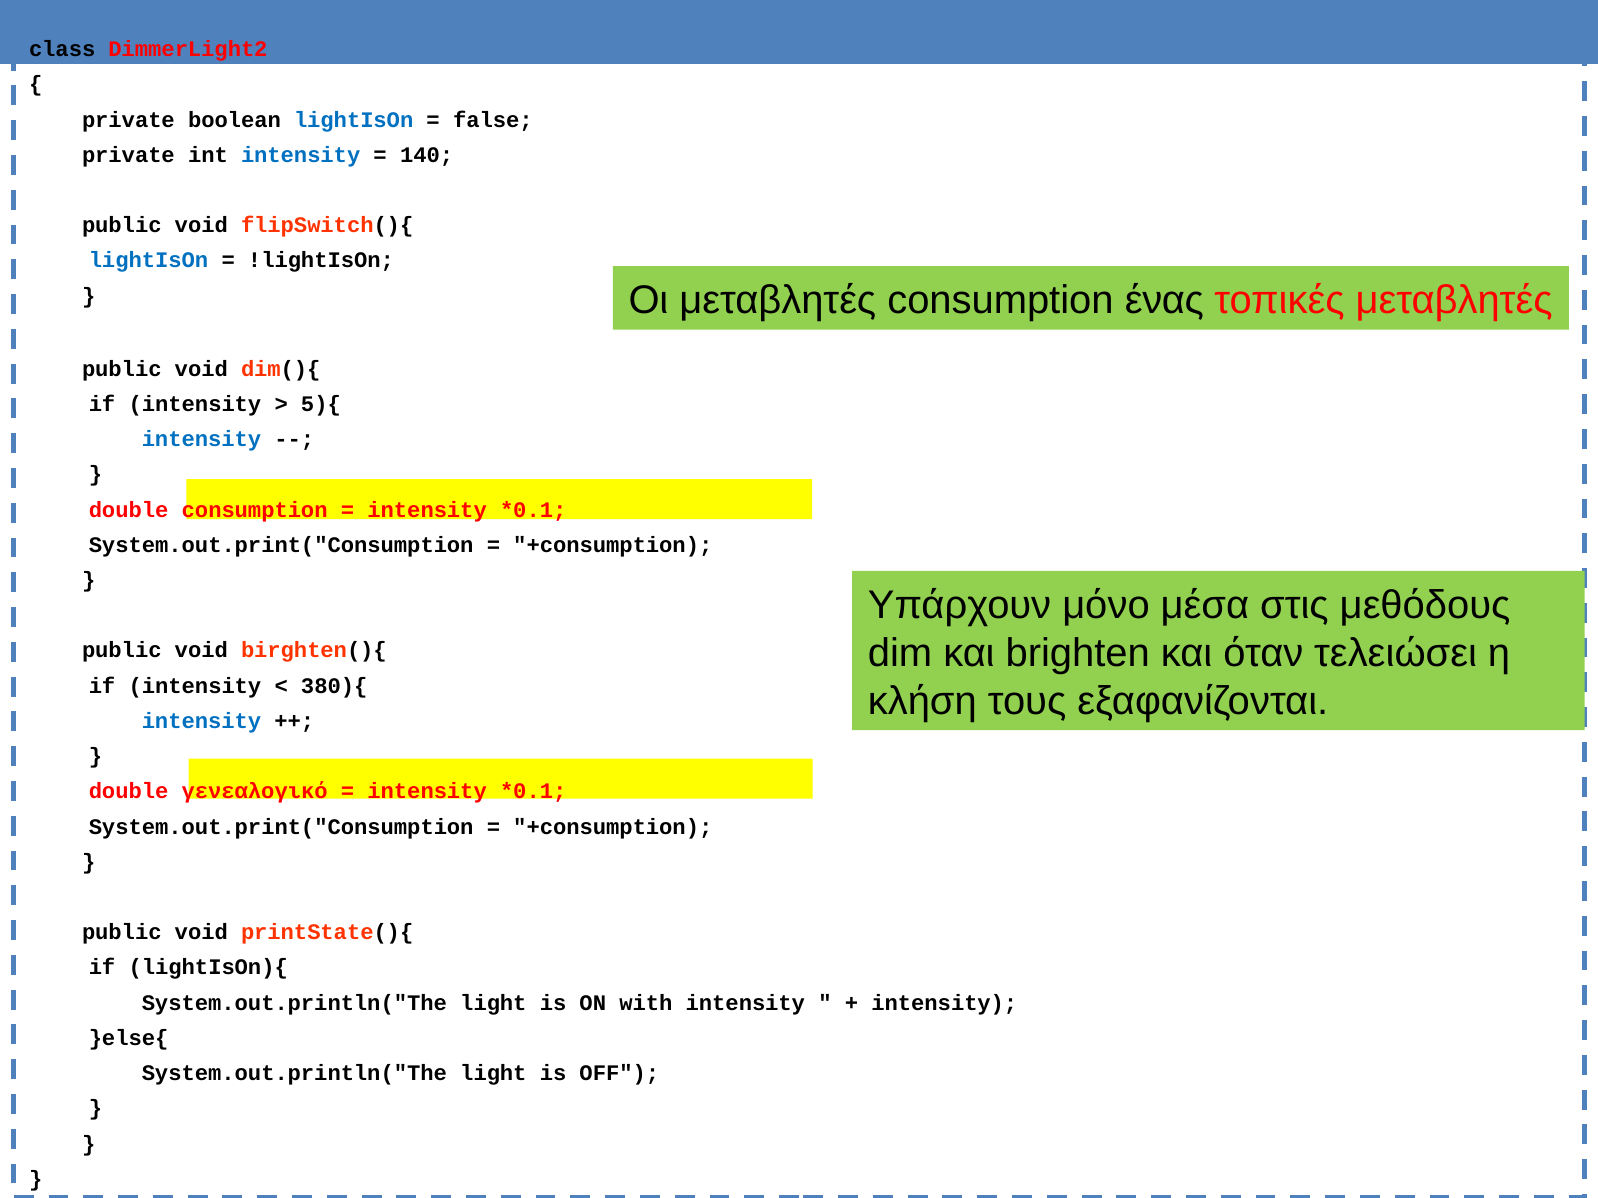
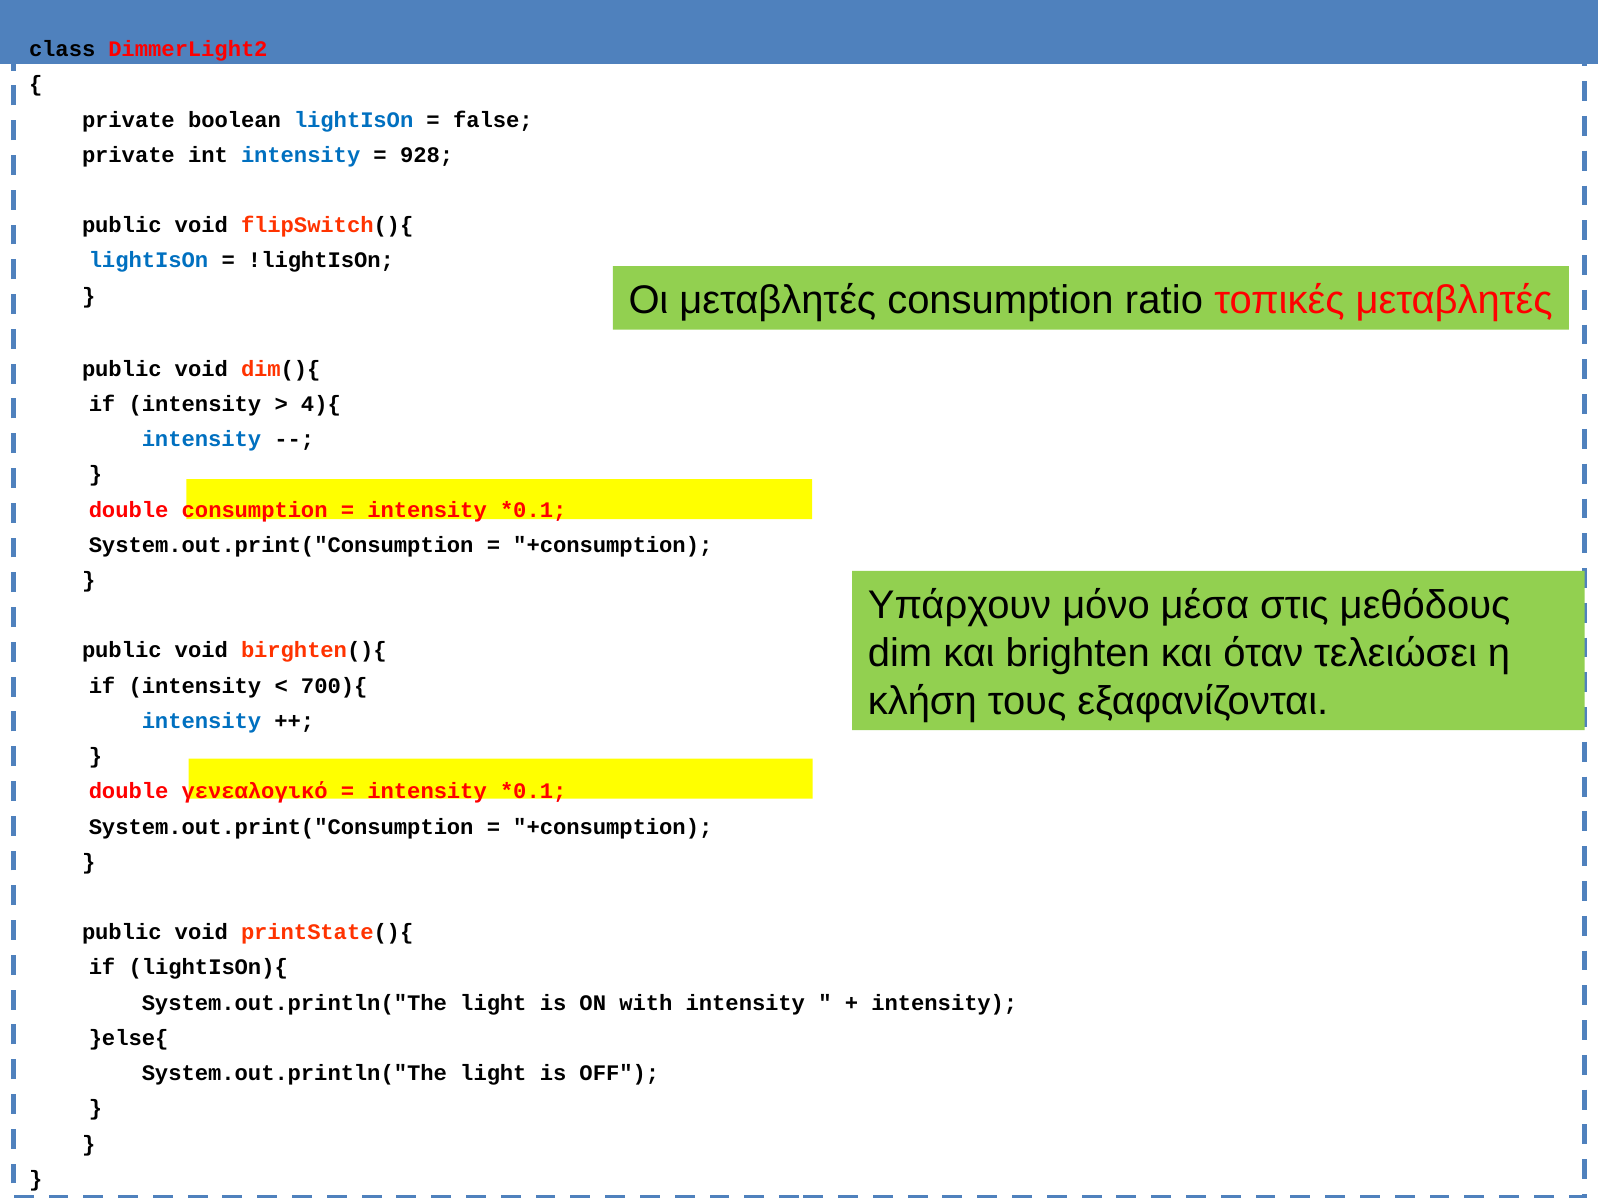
140: 140 -> 928 (427, 155)
ένας: ένας -> ratio (1164, 301)
5){: 5){ -> 4){ (321, 404)
380){: 380){ -> 700){ (334, 686)
